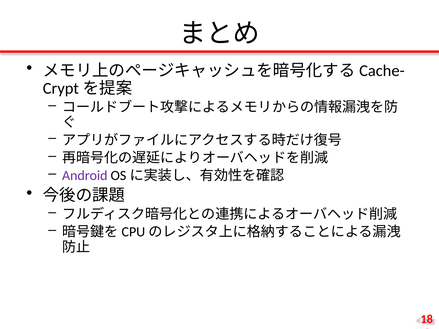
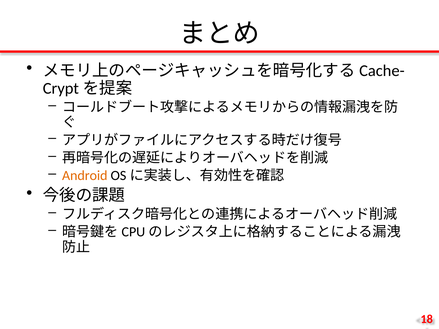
Android colour: purple -> orange (85, 176)
